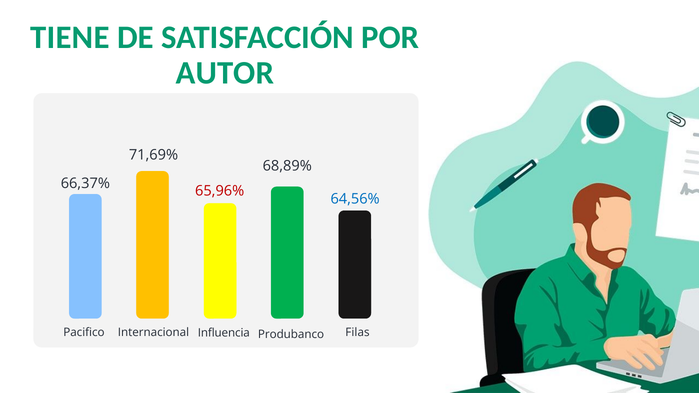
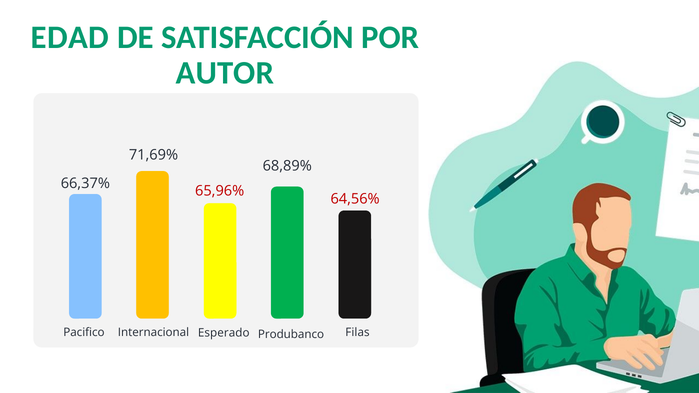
TIENE: TIENE -> EDAD (70, 37)
64,56% colour: blue -> red (355, 199)
Influencia: Influencia -> Esperado (224, 333)
